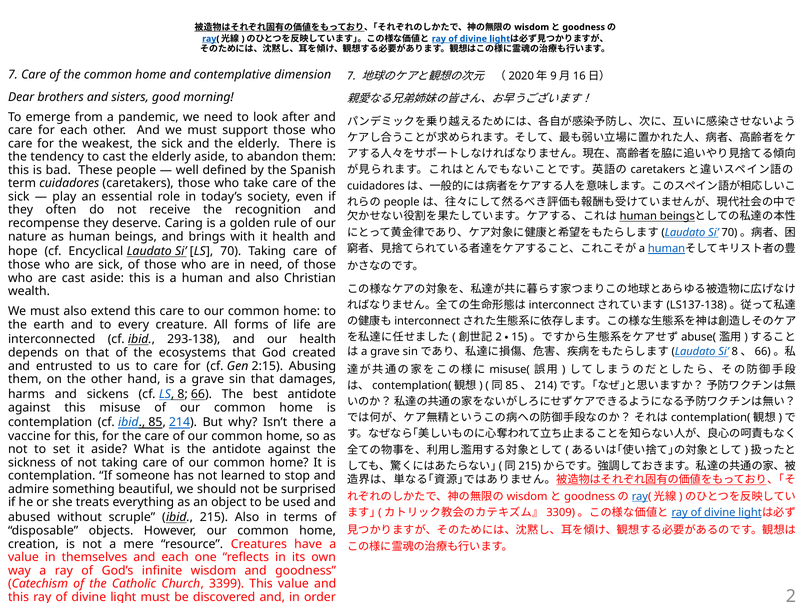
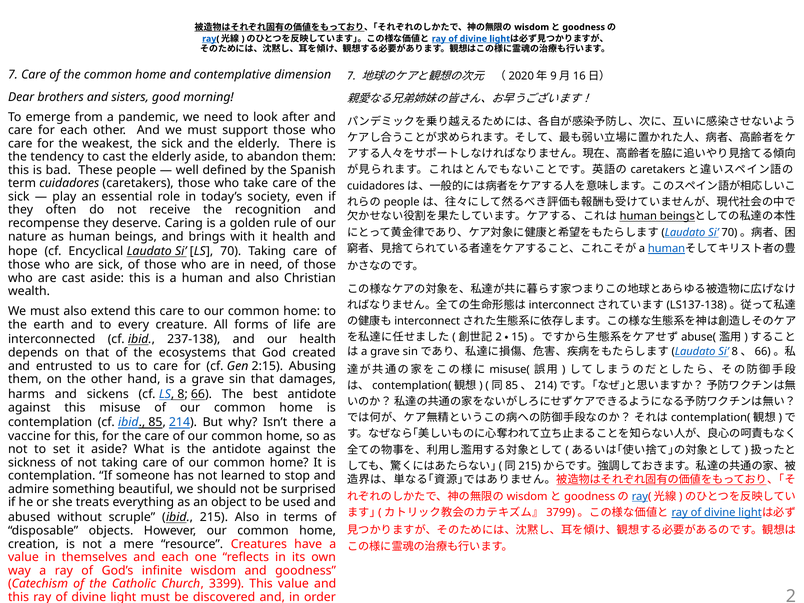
293-138: 293-138 -> 237-138 (194, 339)
3309: 3309 -> 3799 (561, 512)
